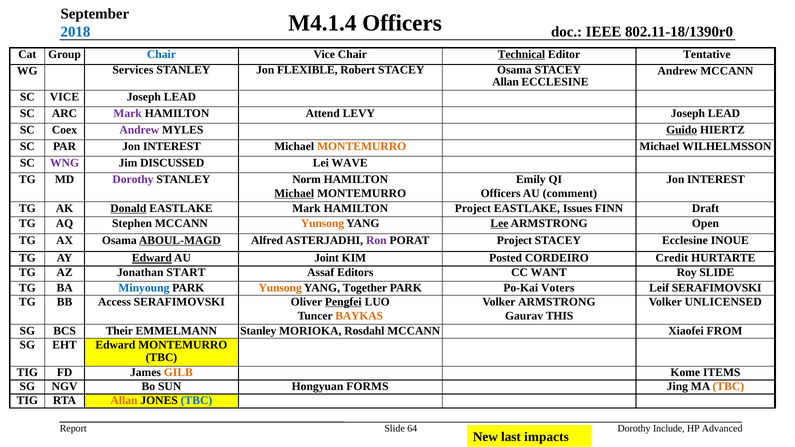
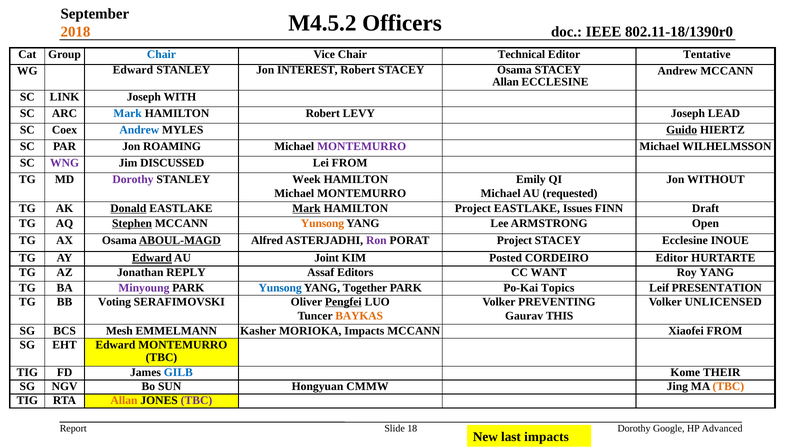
M4.1.4: M4.1.4 -> M4.5.2 (322, 23)
2018 colour: blue -> orange (75, 32)
Technical underline: present -> none (522, 54)
WG Services: Services -> Edward (133, 70)
FLEXIBLE: FLEXIBLE -> INTEREST (307, 70)
SC VICE: VICE -> LINK (65, 97)
LEAD: LEAD -> WITH (180, 97)
Mark colour: purple -> blue (128, 113)
HAMILTON Attend: Attend -> Robert (323, 113)
Andrew colour: purple -> blue (139, 130)
PAR Jon INTEREST: INTEREST -> ROAMING (172, 146)
MONTEMURRO colour: orange -> purple (362, 146)
Lei WAVE: WAVE -> FROM (350, 163)
Norm: Norm -> Week (307, 179)
INTEREST: INTEREST -> WITHOUT (716, 179)
Michael underline: present -> none (294, 193)
Officers: Officers -> Michael (501, 193)
comment: comment -> requested (570, 193)
Mark underline: none -> present (307, 208)
Stephen underline: none -> present (132, 223)
Lee underline: present -> none (499, 223)
CORDEIRO Credit: Credit -> Editor (672, 258)
START: START -> REPLY (186, 273)
Roy SLIDE: SLIDE -> YANG (717, 273)
Minyoung colour: blue -> purple (144, 288)
Yunsong colour: orange -> blue (280, 288)
Voters: Voters -> Topics (558, 288)
Leif SERAFIMOVSKI: SERAFIMOVSKI -> PRESENTATION (717, 288)
Access: Access -> Voting (115, 302)
Volker ARMSTRONG: ARMSTRONG -> PREVENTING (557, 302)
Their: Their -> Mesh (119, 331)
EMMELMANN Stanley: Stanley -> Kasher (258, 331)
MORIOKA Rosdahl: Rosdahl -> Impacts (364, 331)
GILB colour: orange -> blue (178, 373)
ITEMS: ITEMS -> THEIR (722, 373)
FORMS: FORMS -> CMMW (367, 387)
TBC colour: blue -> purple (197, 401)
64: 64 -> 18 (412, 429)
Include: Include -> Google (669, 429)
